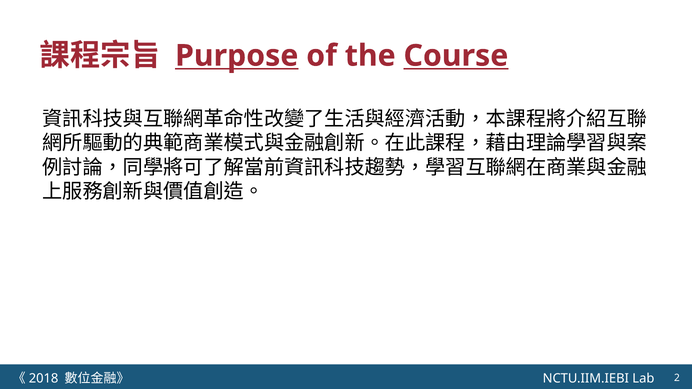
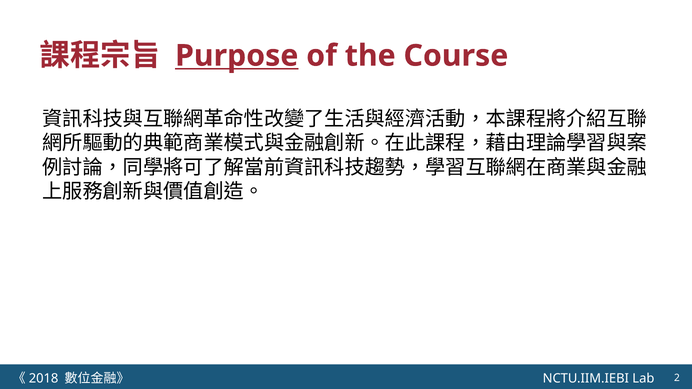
Course underline: present -> none (456, 56)
